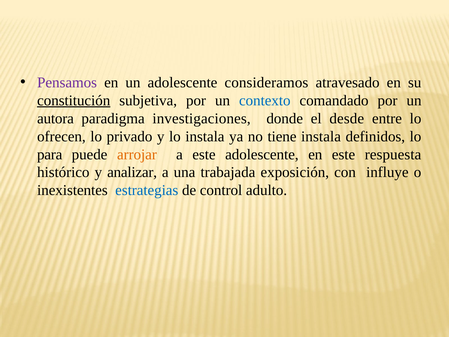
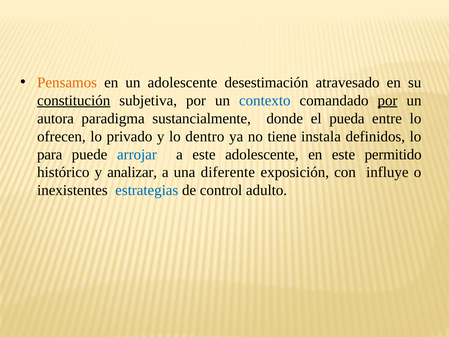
Pensamos colour: purple -> orange (67, 82)
consideramos: consideramos -> desestimación (267, 82)
por underline: none -> present (388, 100)
investigaciones: investigaciones -> sustancialmente (202, 118)
desde: desde -> pueda (347, 118)
lo instala: instala -> dentro (205, 136)
arrojar colour: orange -> blue (137, 154)
respuesta: respuesta -> permitido (393, 154)
trabajada: trabajada -> diferente (228, 172)
